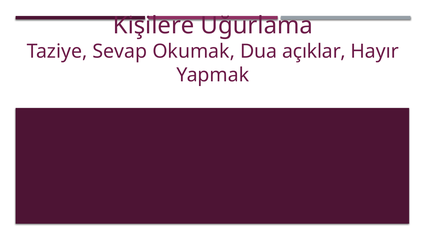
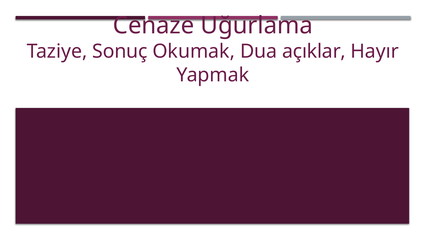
Kişilere: Kişilere -> Cenaze (154, 26)
Sevap: Sevap -> Sonuç (120, 51)
